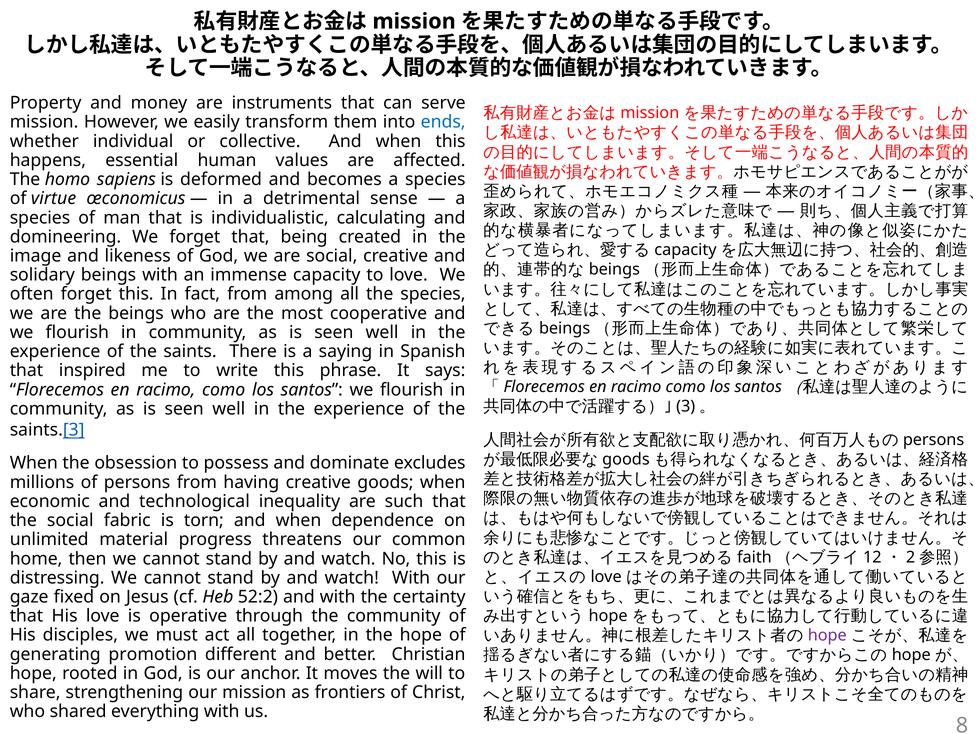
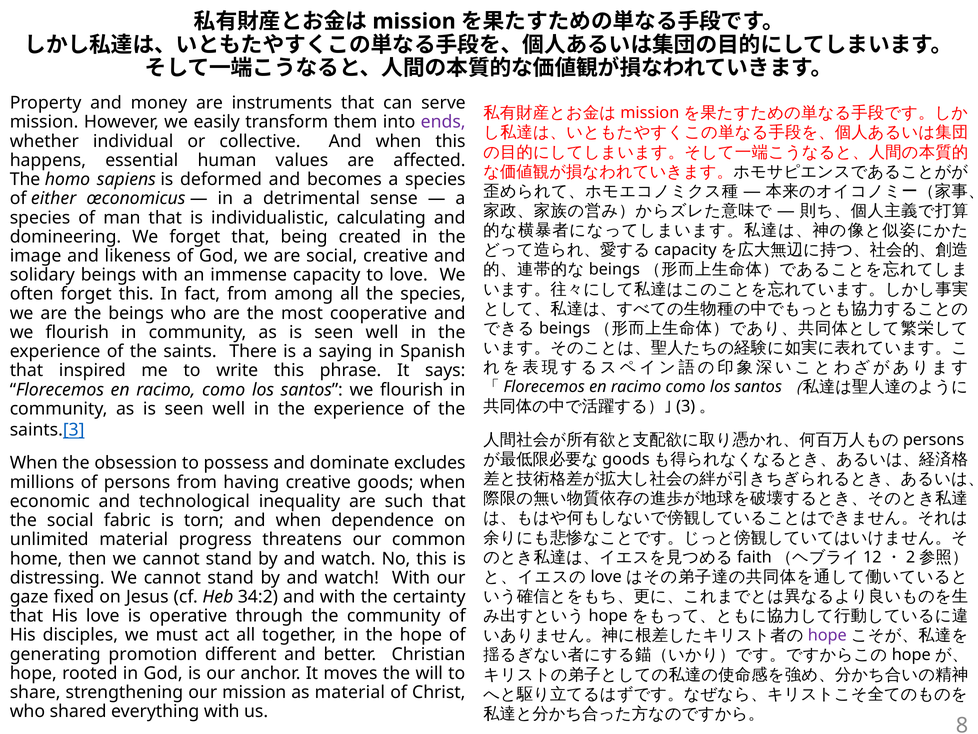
ends colour: blue -> purple (443, 122)
virtue: virtue -> either (54, 198)
52:2: 52:2 -> 34:2 (258, 596)
as frontiers: frontiers -> material (350, 692)
